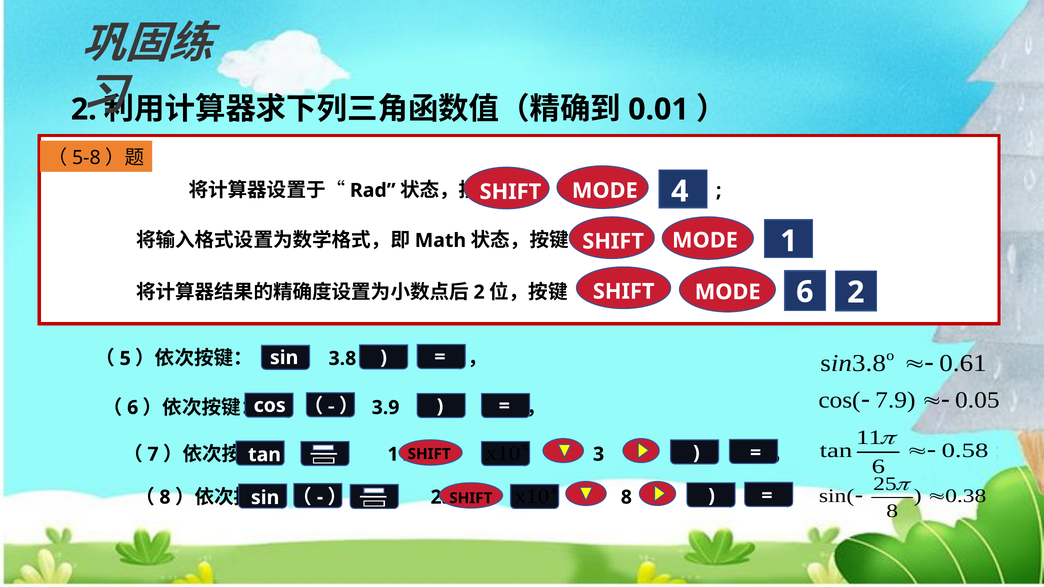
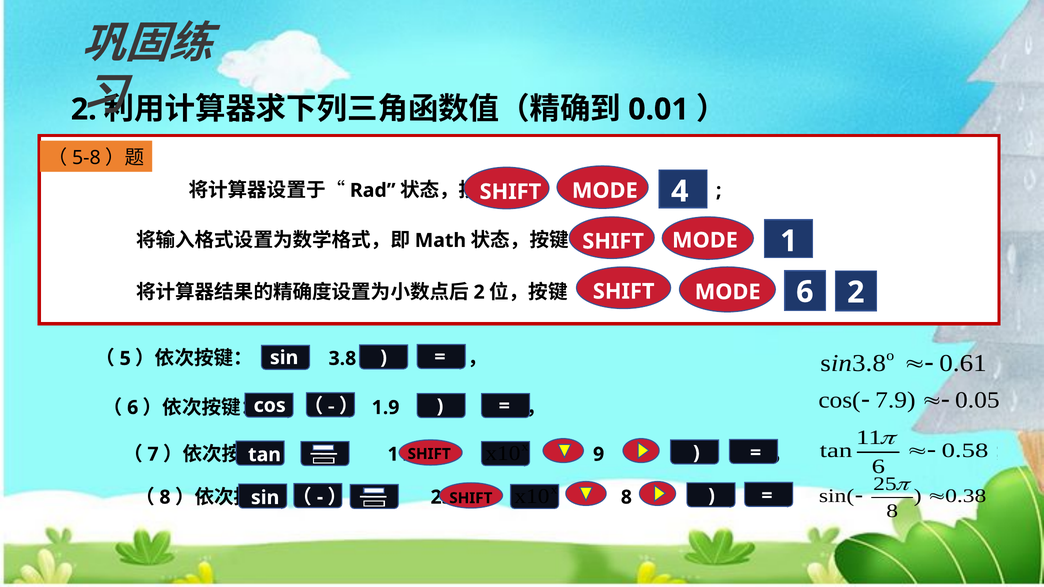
3.9: 3.9 -> 1.9 (386, 408)
3: 3 -> 9 (599, 454)
